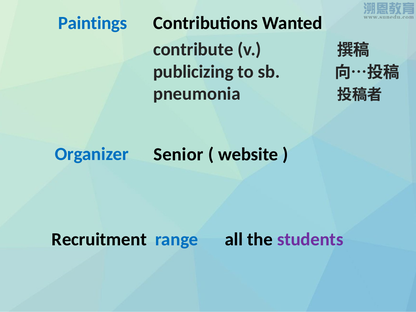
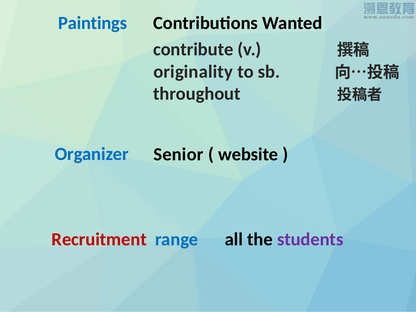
publicizing: publicizing -> originality (193, 72)
pneumonia: pneumonia -> throughout (197, 94)
Recruitment colour: black -> red (99, 239)
